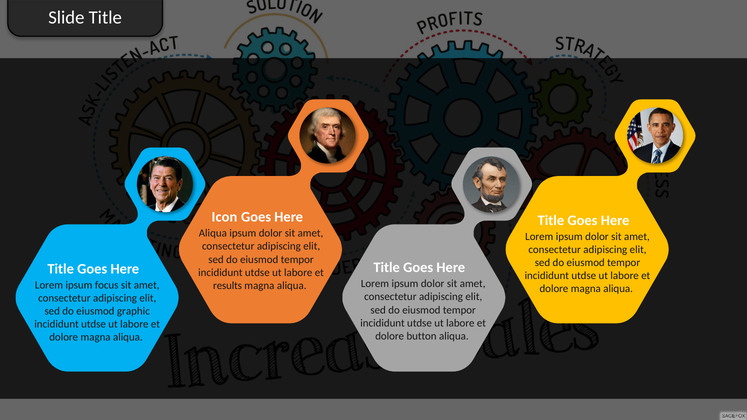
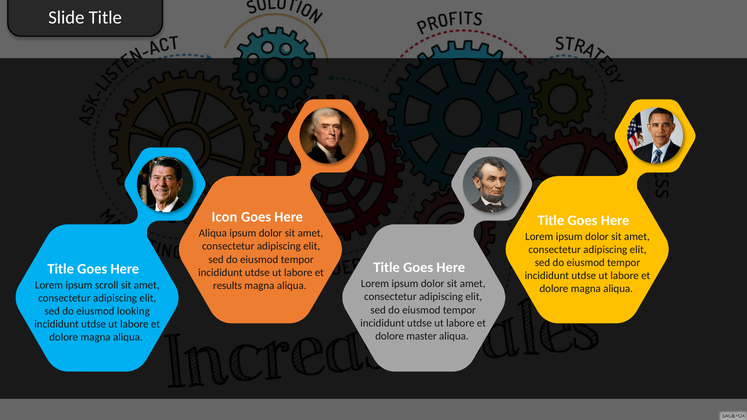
focus: focus -> scroll (107, 285)
graphic: graphic -> looking (133, 311)
button: button -> master (422, 336)
